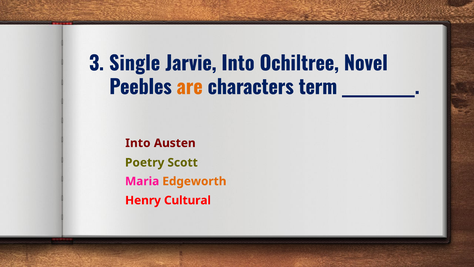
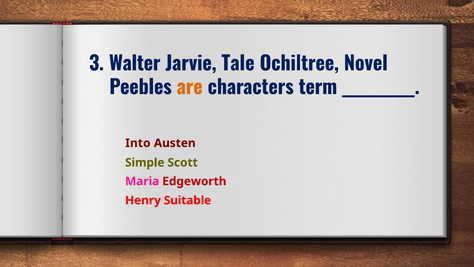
Single: Single -> Walter (135, 64)
Jarvie Into: Into -> Tale (238, 64)
Poetry: Poetry -> Simple (145, 162)
Edgeworth colour: orange -> red (194, 181)
Cultural: Cultural -> Suitable (187, 200)
